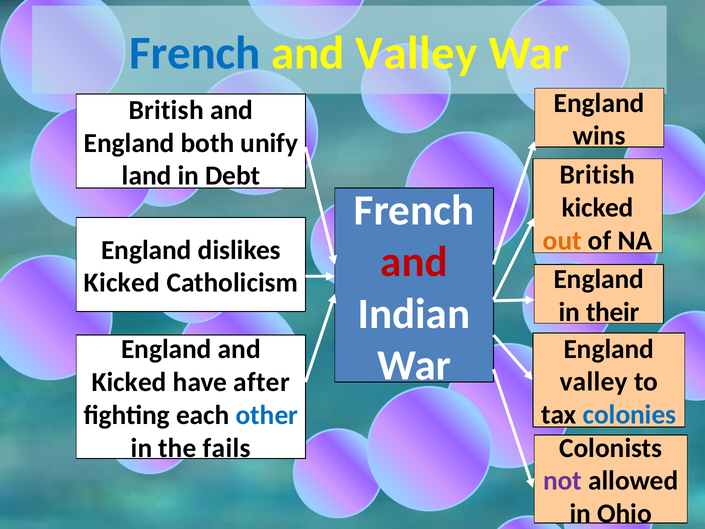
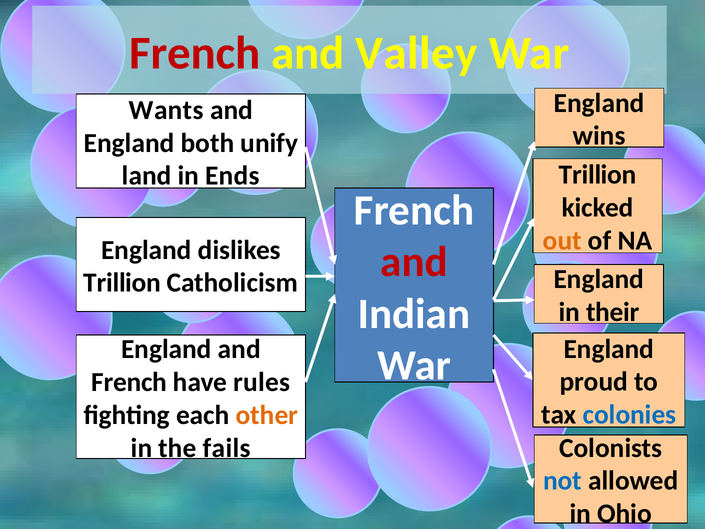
French colour: blue -> red (195, 53)
British: British -> Wants (166, 110)
British: British -> Trillion (598, 175)
Debt: Debt -> Ends (232, 176)
Kicked: Kicked -> Trillion (122, 283)
valley: valley -> proud (594, 382)
Kicked: Kicked -> French (129, 382)
after: after -> rules (262, 382)
other colour: blue -> orange (267, 415)
not colour: purple -> blue (563, 481)
